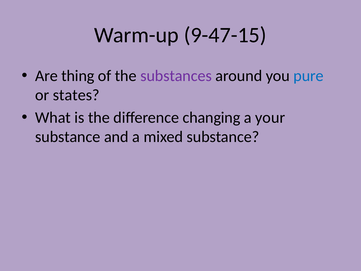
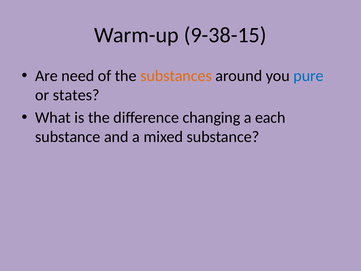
9-47-15: 9-47-15 -> 9-38-15 (225, 35)
thing: thing -> need (78, 76)
substances colour: purple -> orange (176, 76)
your: your -> each (270, 117)
